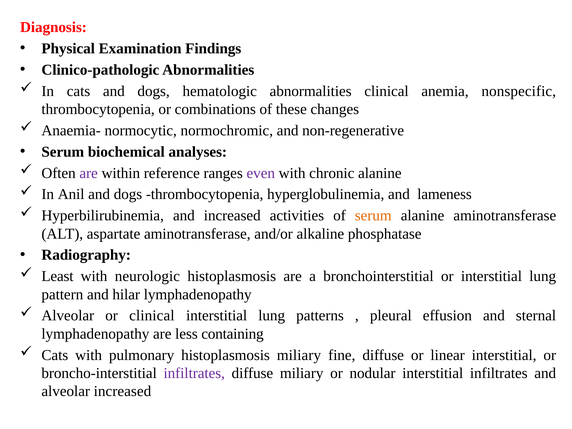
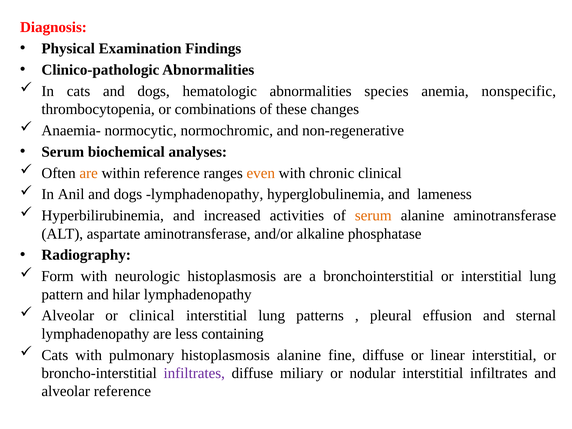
abnormalities clinical: clinical -> species (386, 91)
are colour: purple -> orange (89, 173)
even colour: purple -> orange (261, 173)
chronic alanine: alanine -> clinical (380, 173)
dogs thrombocytopenia: thrombocytopenia -> lymphadenopathy (205, 194)
Least: Least -> Form (57, 276)
histoplasmosis miliary: miliary -> alanine (299, 355)
alveolar increased: increased -> reference (122, 391)
